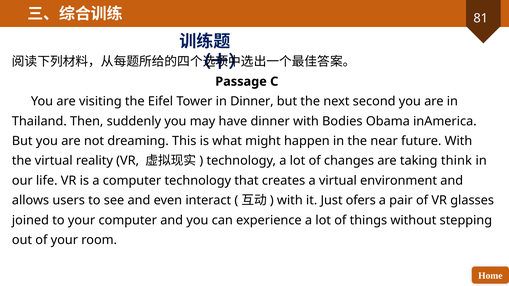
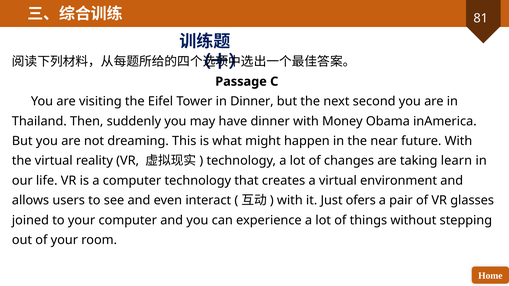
Bodies: Bodies -> Money (342, 121)
think: think -> learn (456, 161)
